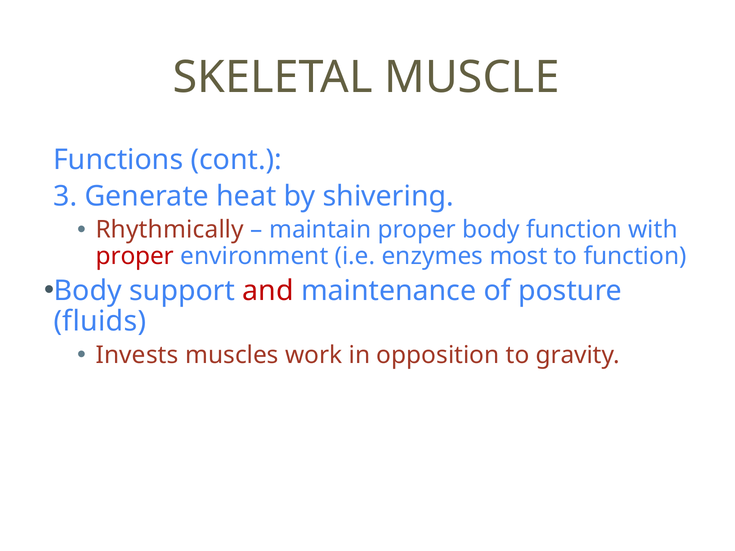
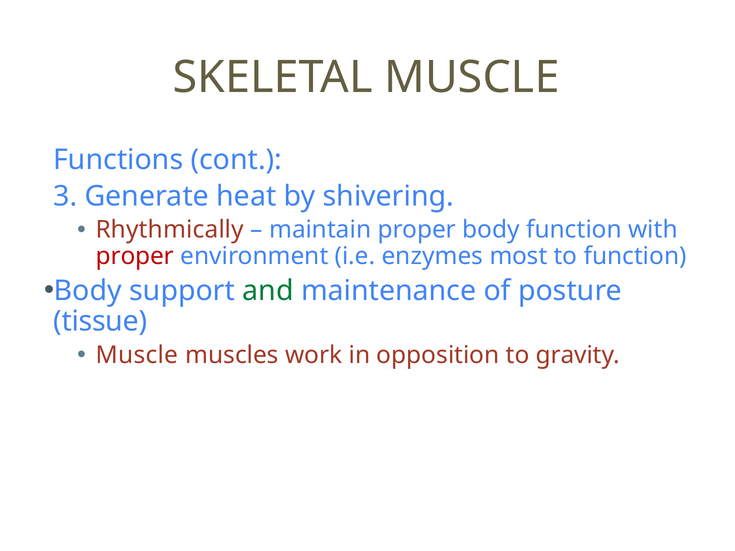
and colour: red -> green (268, 291)
fluids: fluids -> tissue (100, 322)
Invests: Invests -> Muscle (137, 355)
